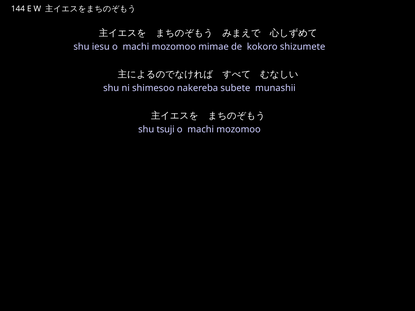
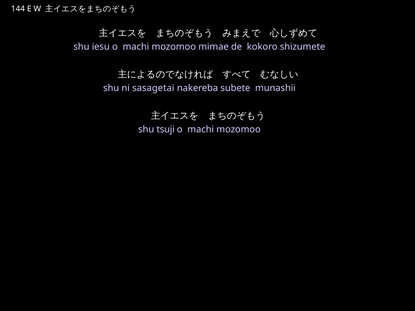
shimesoo: shimesoo -> sasagetai (153, 88)
